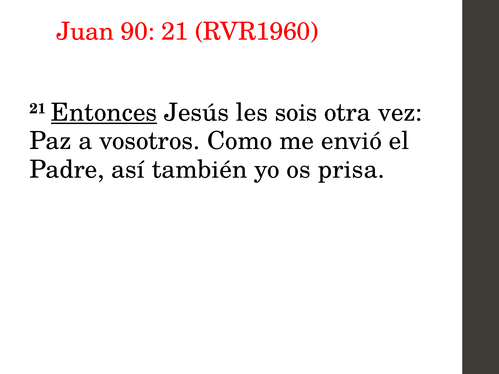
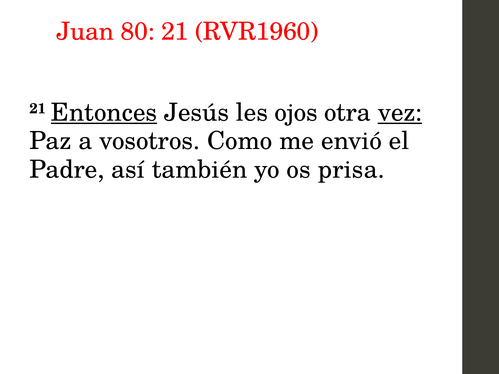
90: 90 -> 80 (138, 32)
sois: sois -> ojos (296, 113)
vez underline: none -> present (400, 113)
